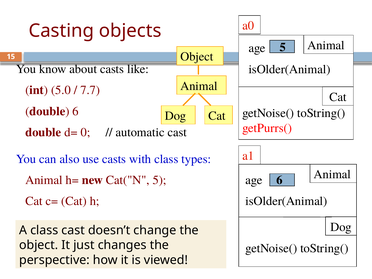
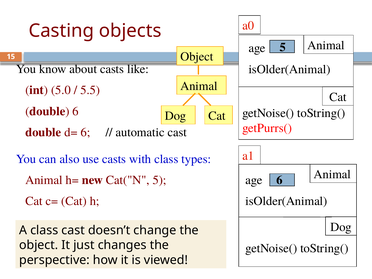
7.7: 7.7 -> 5.5 (90, 90)
d= 0: 0 -> 6 (85, 132)
